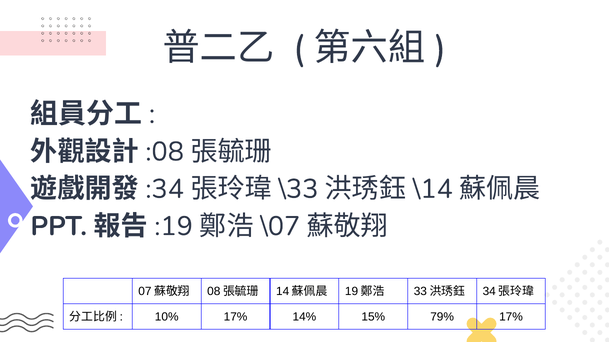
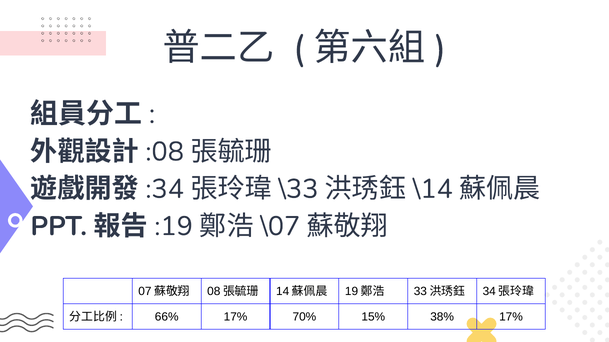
10%: 10% -> 66% (167, 317)
14%: 14% -> 70% (304, 317)
79%: 79% -> 38% (442, 317)
